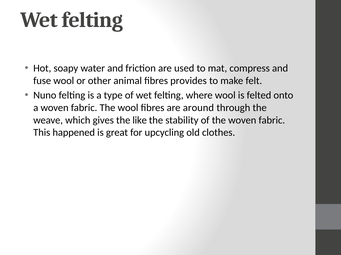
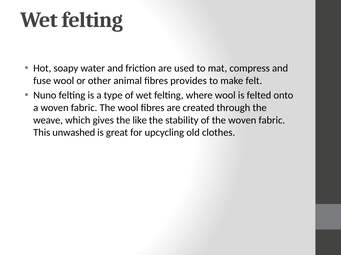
around: around -> created (198, 108)
happened: happened -> unwashed (74, 133)
